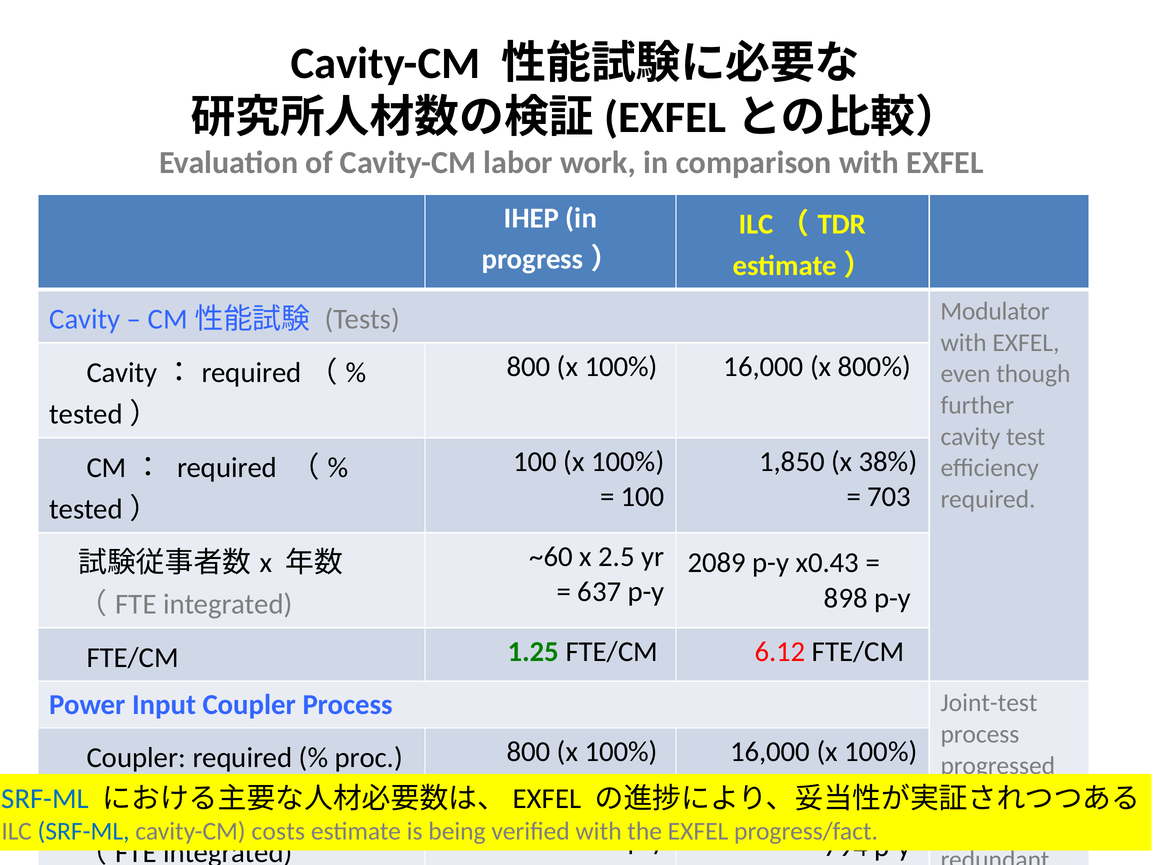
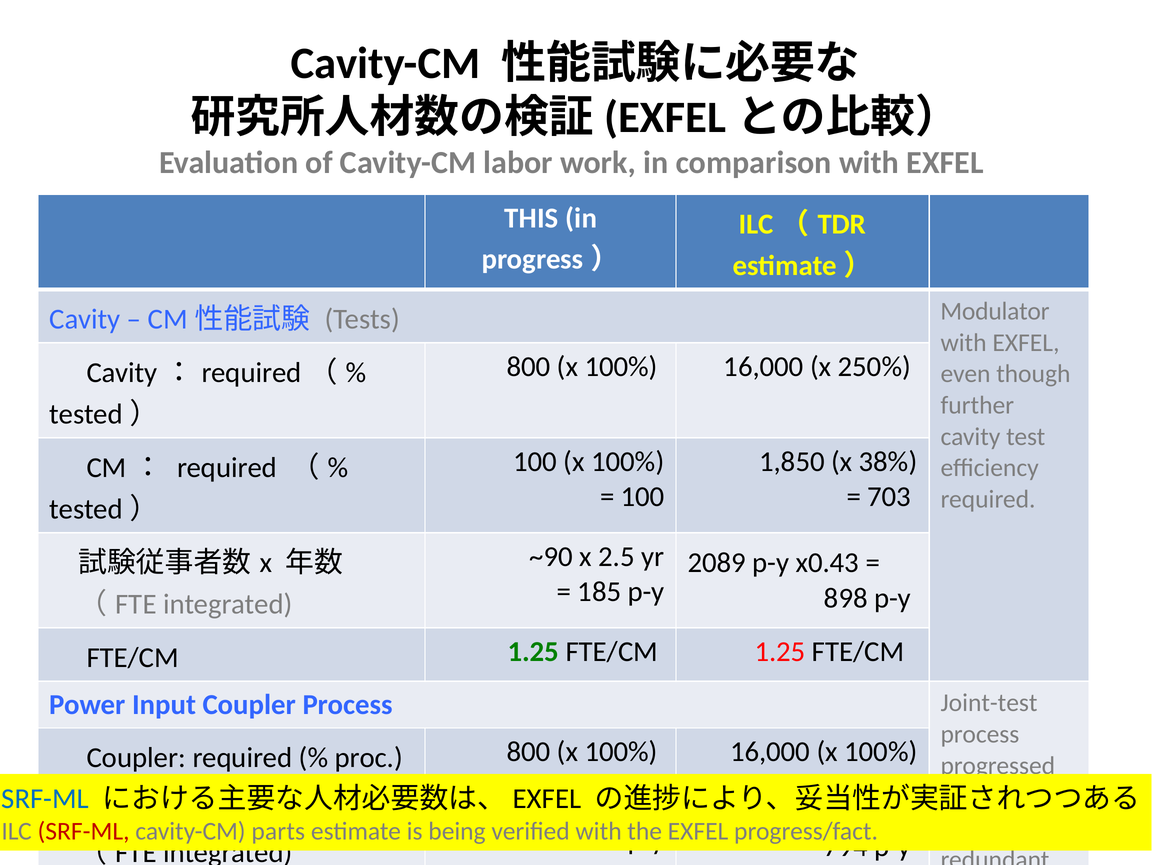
IHEP: IHEP -> THIS (531, 218)
800%: 800% -> 250% (874, 366)
~60: ~60 -> ~90 (551, 556)
637: 637 -> 185 (599, 592)
1.25 FTE/CM 6.12: 6.12 -> 1.25 (780, 651)
SRF-ML colour: blue -> red (84, 831)
costs: costs -> parts (278, 831)
